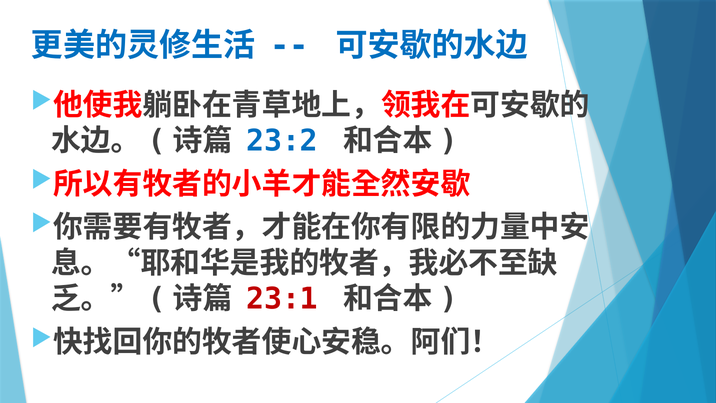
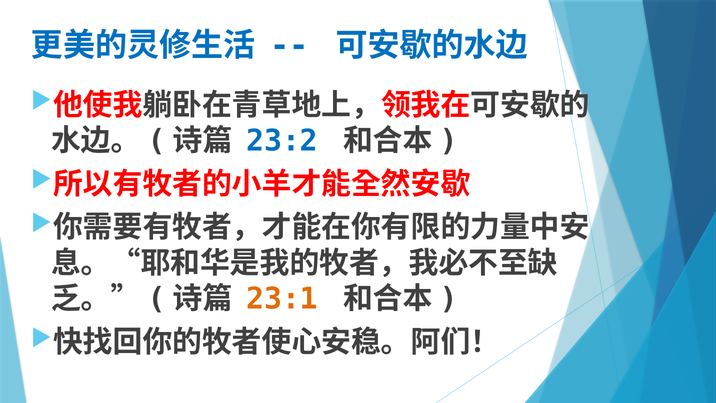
23:1 colour: red -> orange (282, 299)
